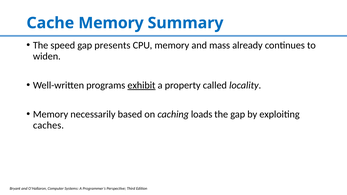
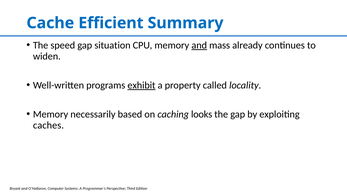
Cache Memory: Memory -> Efficient (111, 23)
presents: presents -> situation (112, 45)
and underline: none -> present (199, 45)
loads: loads -> looks (202, 114)
